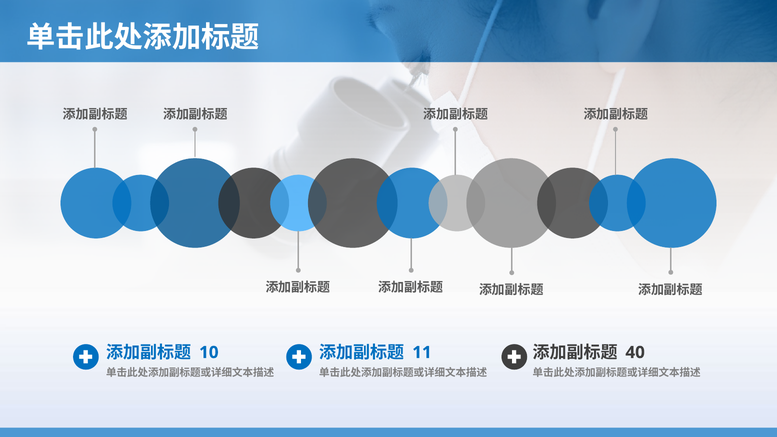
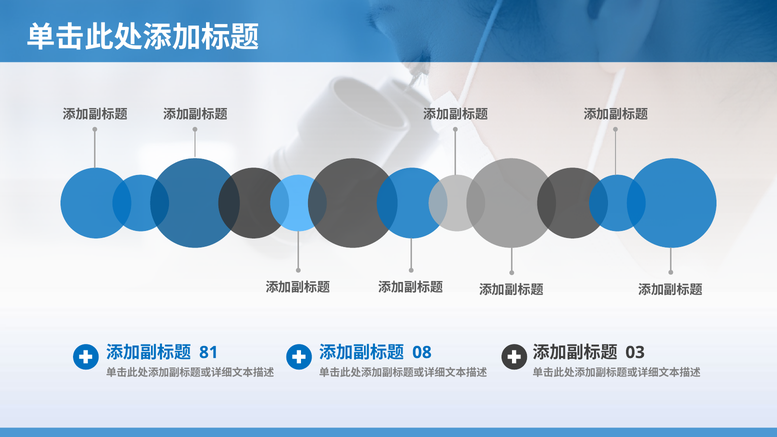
10: 10 -> 81 (209, 353)
11: 11 -> 08 (422, 353)
40: 40 -> 03 (635, 353)
